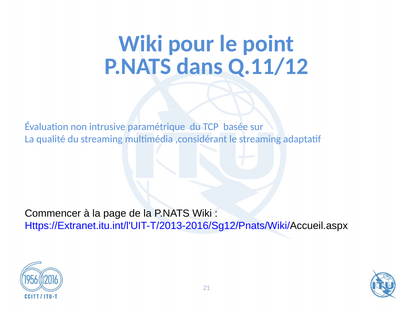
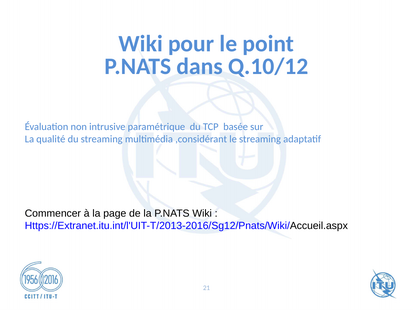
Q.11/12: Q.11/12 -> Q.10/12 (268, 66)
